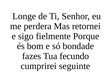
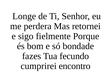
seguinte: seguinte -> encontro (75, 66)
